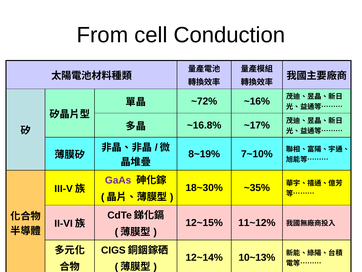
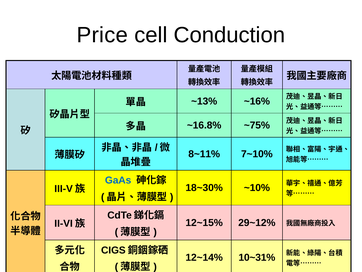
From: From -> Price (102, 35)
~72%: ~72% -> ~13% (204, 101)
~17%: ~17% -> ~75% (257, 125)
8~19%: 8~19% -> 8~11% (204, 154)
GaAs colour: purple -> blue (118, 180)
~35%: ~35% -> ~10% (257, 187)
11~12%: 11~12% -> 29~12% (257, 222)
10~13%: 10~13% -> 10~31% (257, 257)
